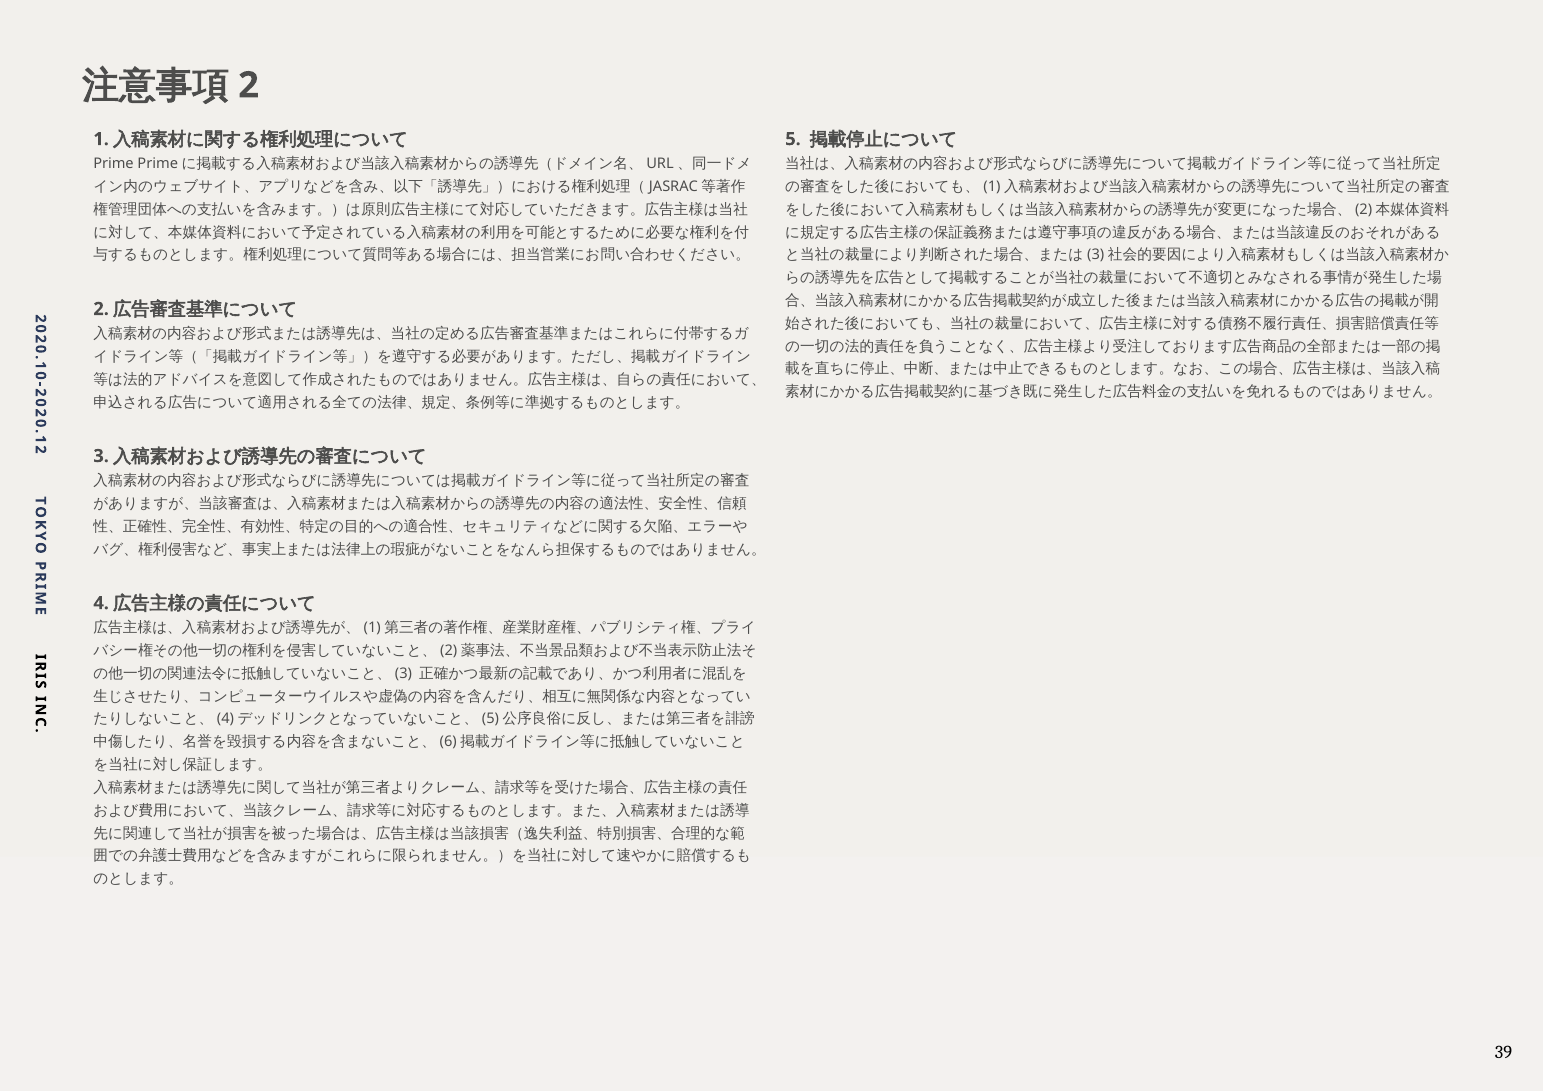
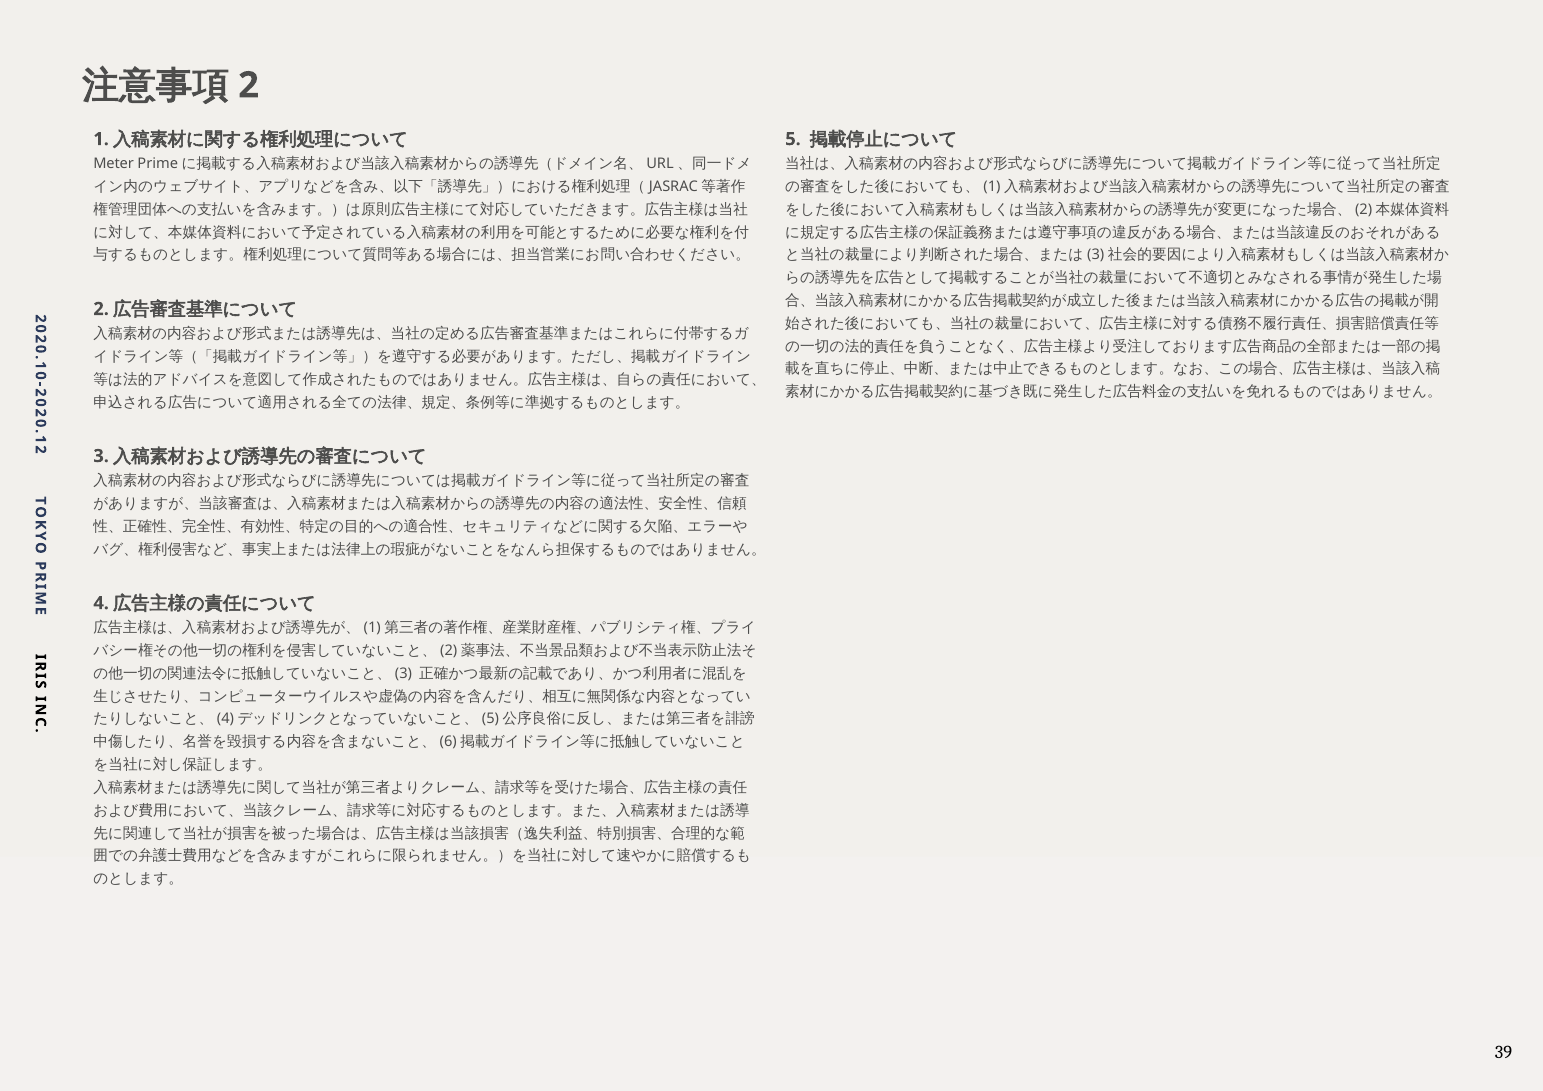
Prime: Prime -> Meter (114, 164)
